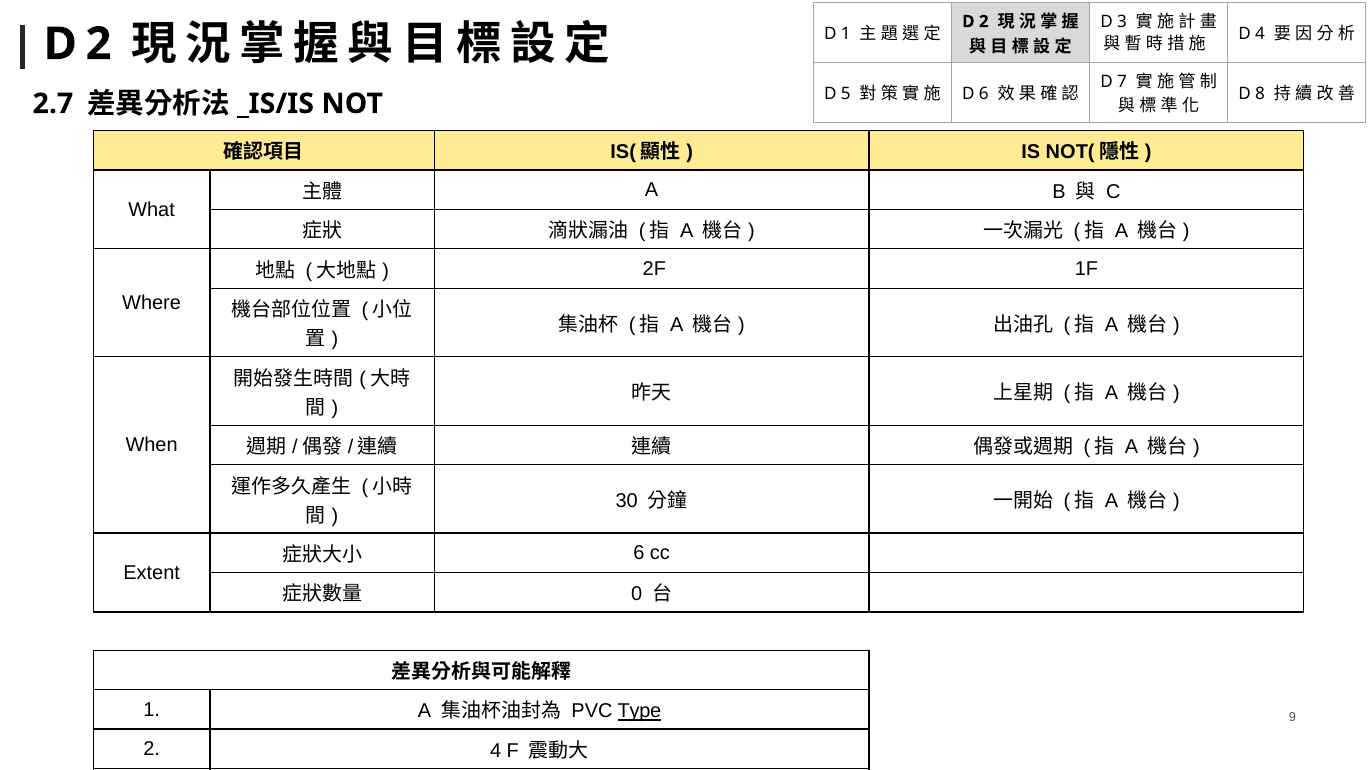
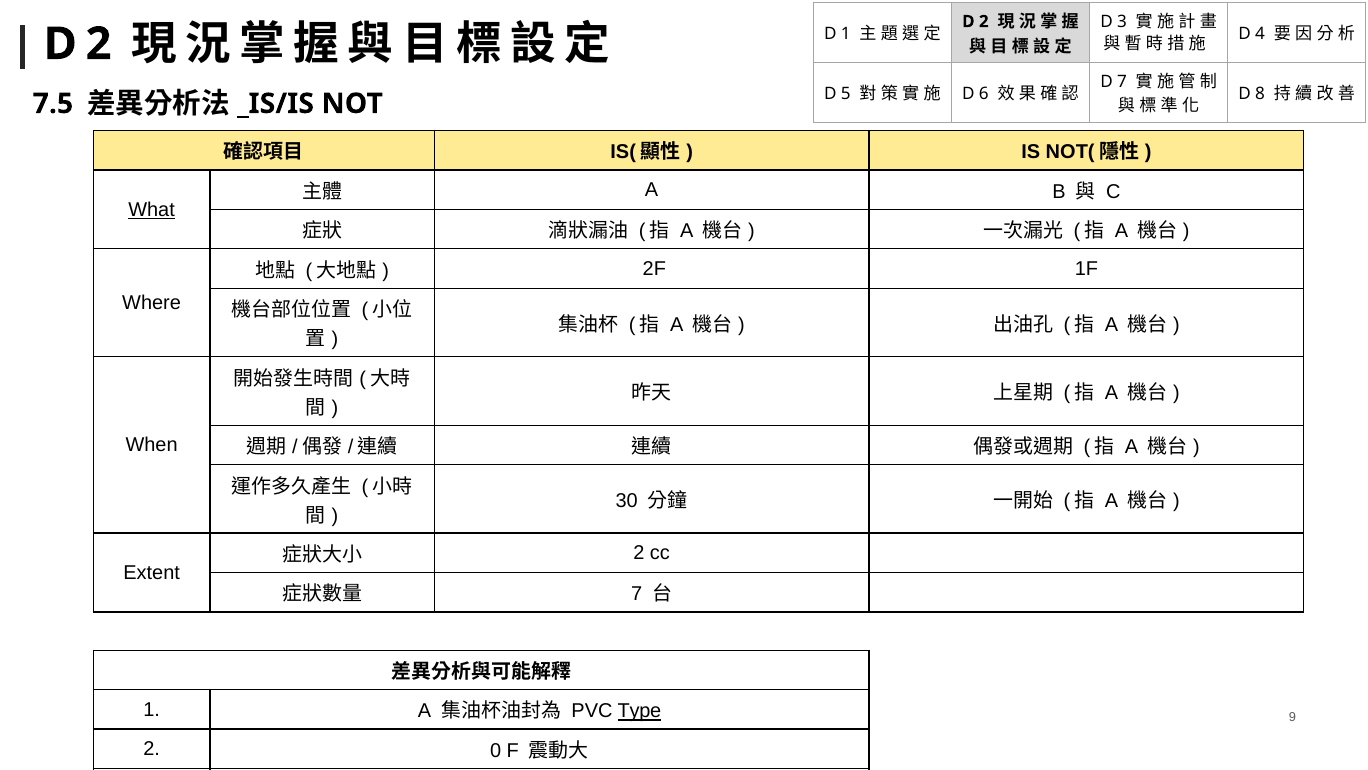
2.7: 2.7 -> 7.5 (53, 104)
What underline: none -> present (152, 210)
6: 6 -> 2 (639, 553)
0: 0 -> 7 (637, 594)
4: 4 -> 0 (496, 750)
